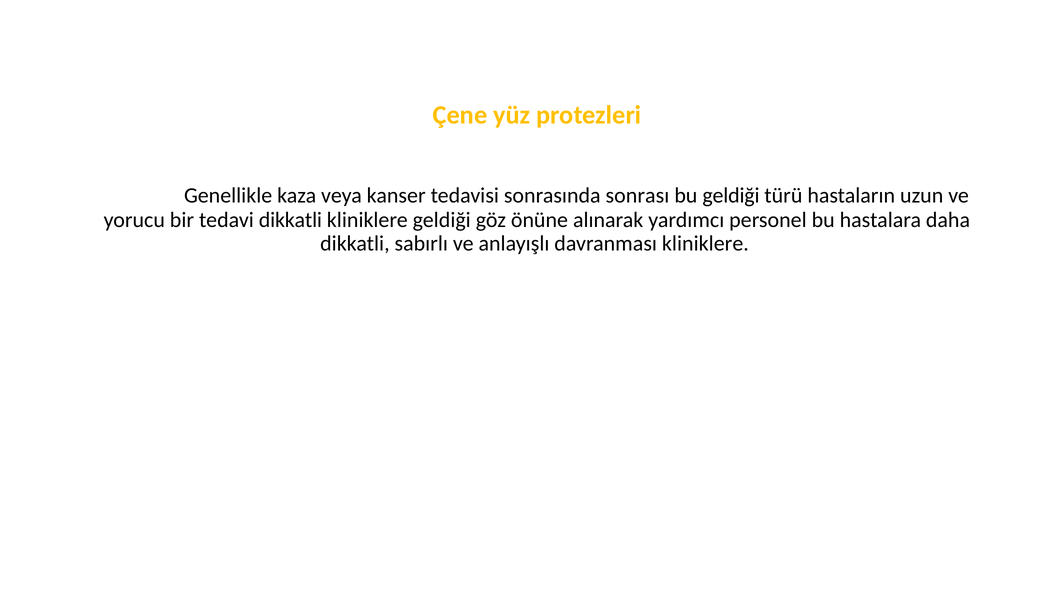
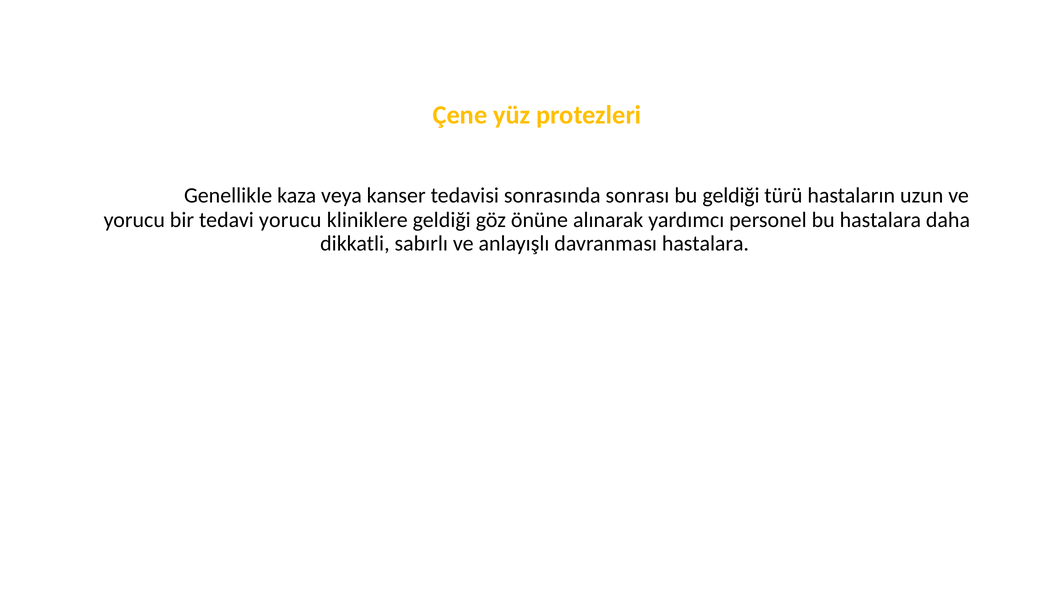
tedavi dikkatli: dikkatli -> yorucu (290, 220)
davranması kliniklere: kliniklere -> hastalara (705, 244)
